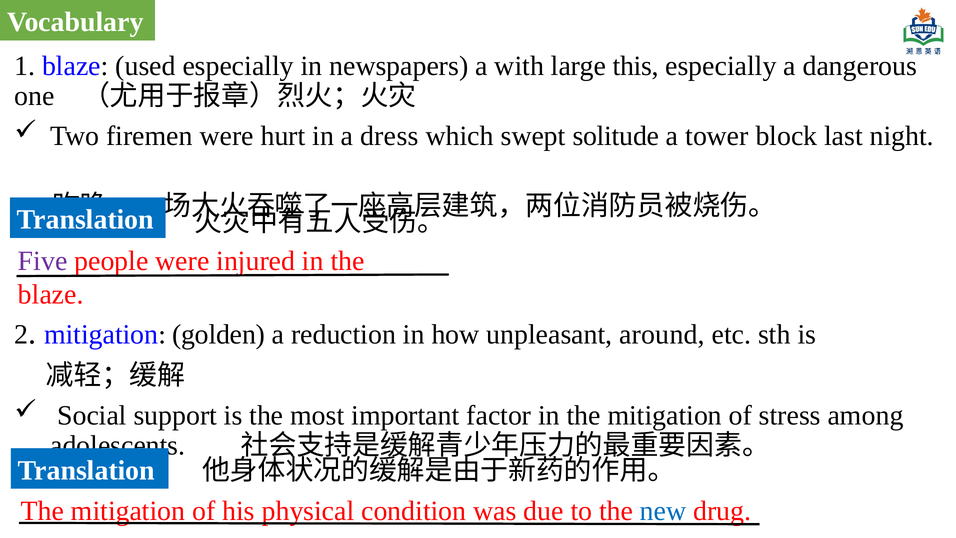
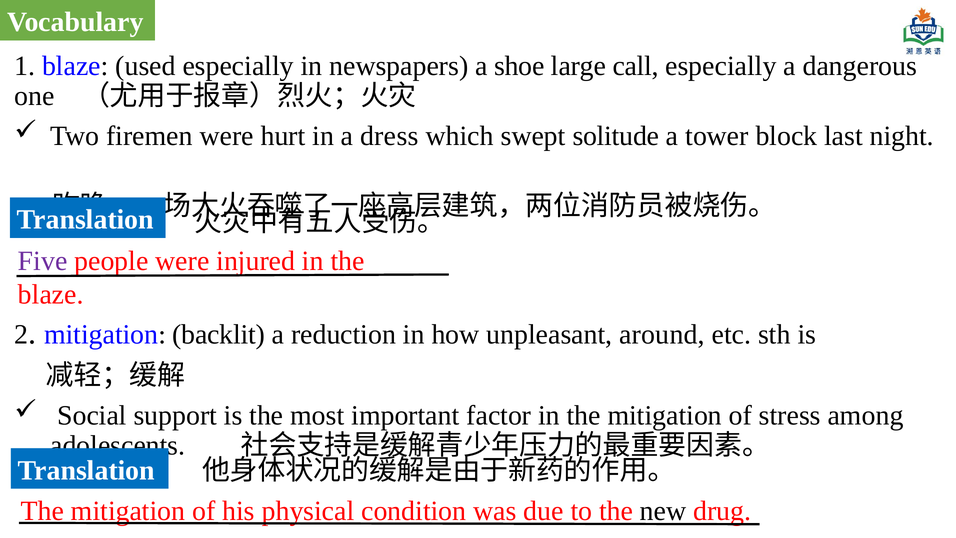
with: with -> shoe (519, 66)
this: this -> call (636, 66)
golden: golden -> backlit (219, 334)
new colour: blue -> black (663, 511)
